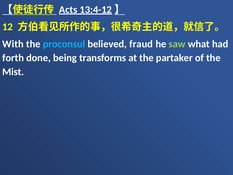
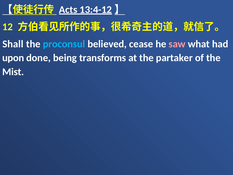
With: With -> Shall (13, 44)
fraud: fraud -> cease (141, 44)
saw colour: light green -> pink (177, 44)
forth: forth -> upon (13, 58)
